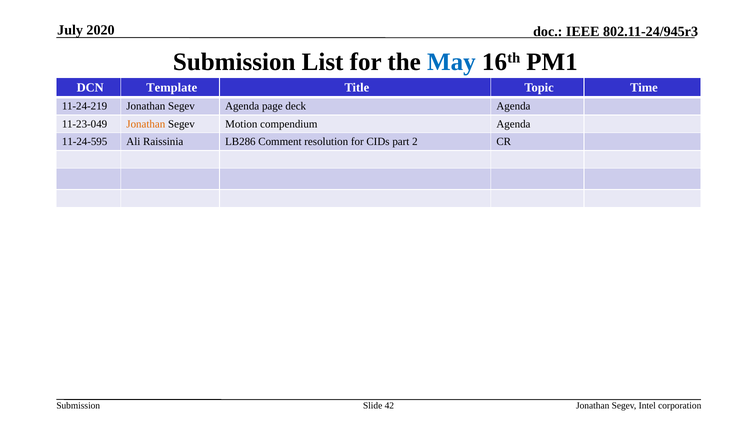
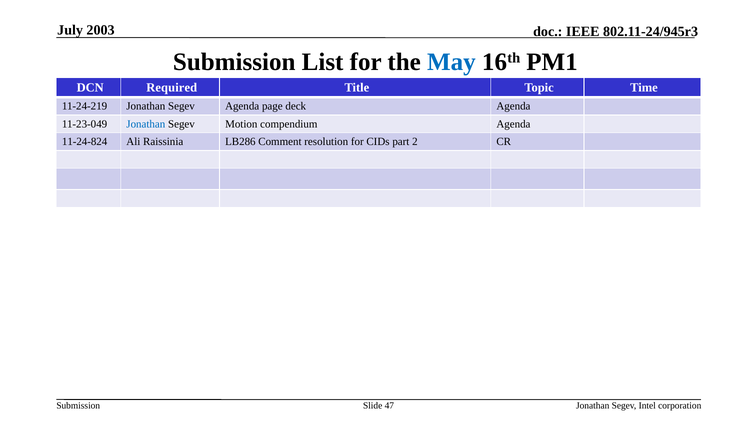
2020: 2020 -> 2003 (101, 30)
Template: Template -> Required (172, 87)
Jonathan colour: orange -> blue (146, 124)
11-24-595: 11-24-595 -> 11-24-824 (85, 141)
42: 42 -> 47 (389, 405)
